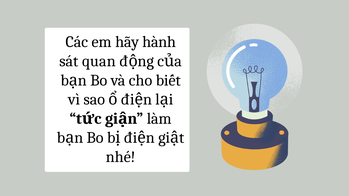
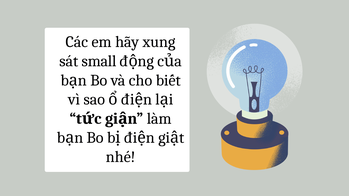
hành: hành -> xung (159, 42)
sát quan: quan -> small (99, 61)
